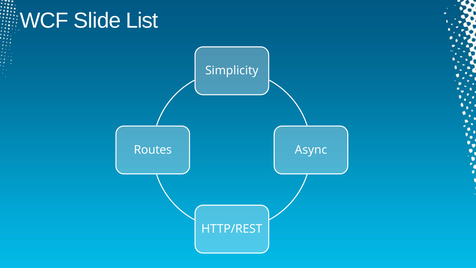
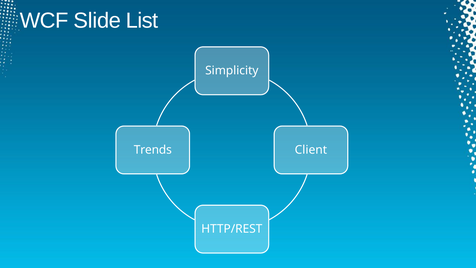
Routes: Routes -> Trends (153, 150)
Async: Async -> Client (311, 150)
